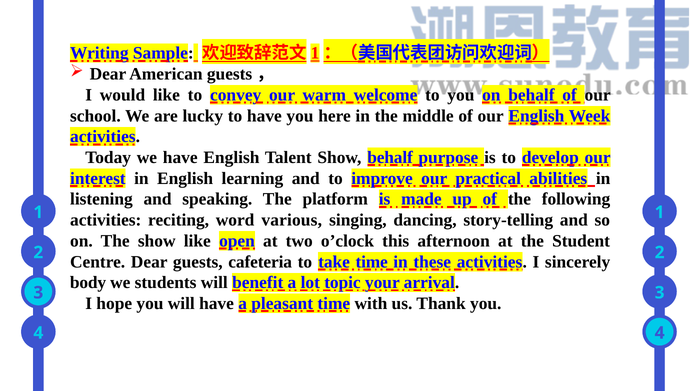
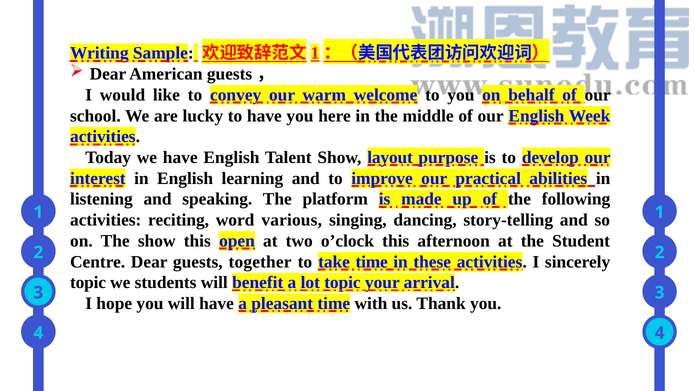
Show behalf: behalf -> layout (390, 157)
show like: like -> this (197, 241)
cafeteria: cafeteria -> together (260, 262)
body: body -> topic (88, 283)
